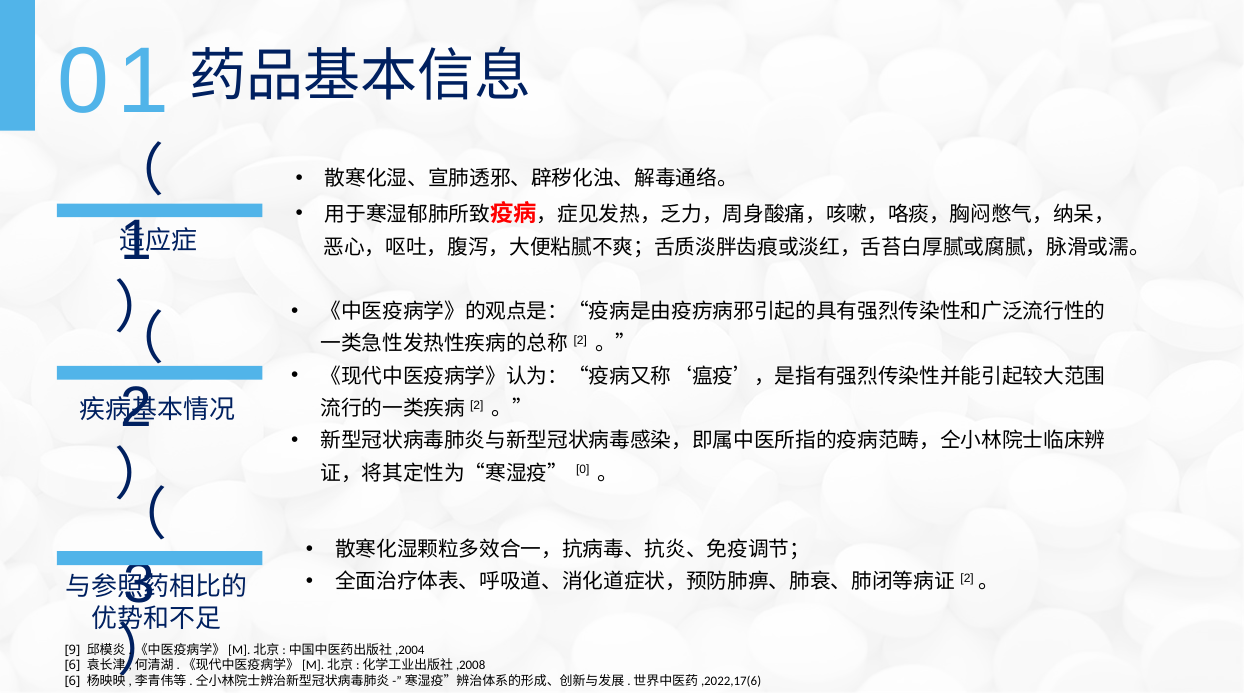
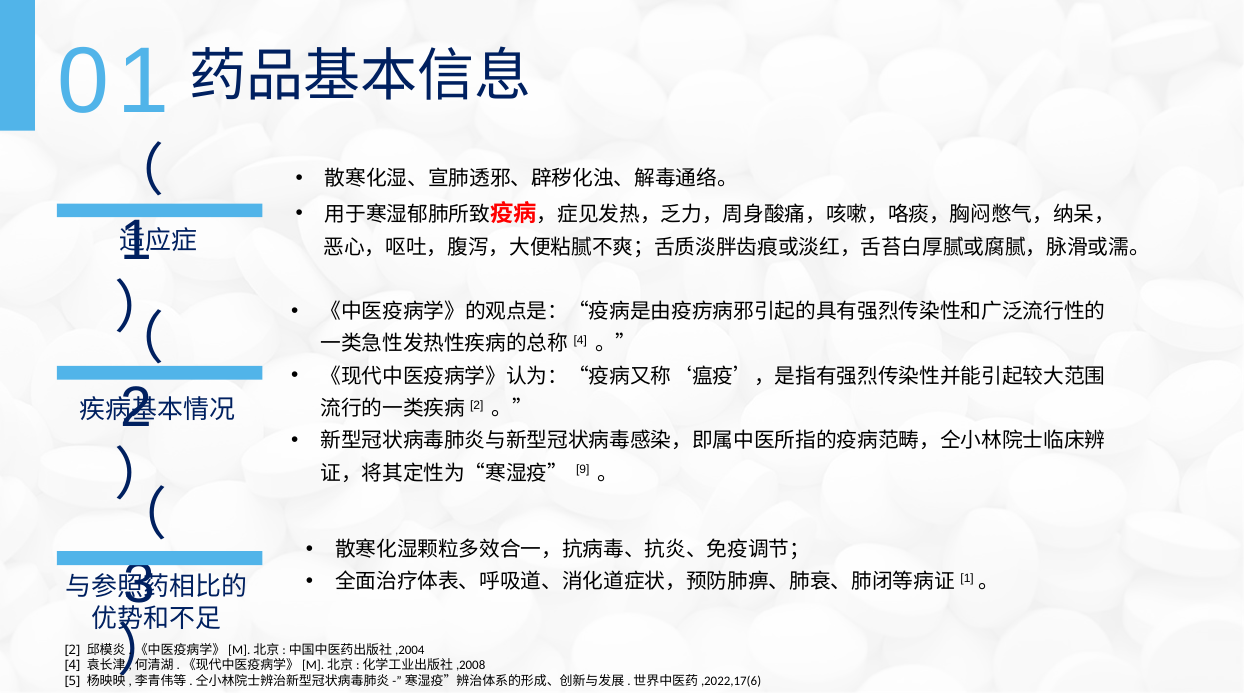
2: 2 -> 4 (580, 340)
0: 0 -> 9 (583, 470)
2: 2 -> 1 (967, 578)
9: 9 -> 2 (72, 650)
6: 6 -> 4 (72, 665)
6: 6 -> 5 (72, 681)
